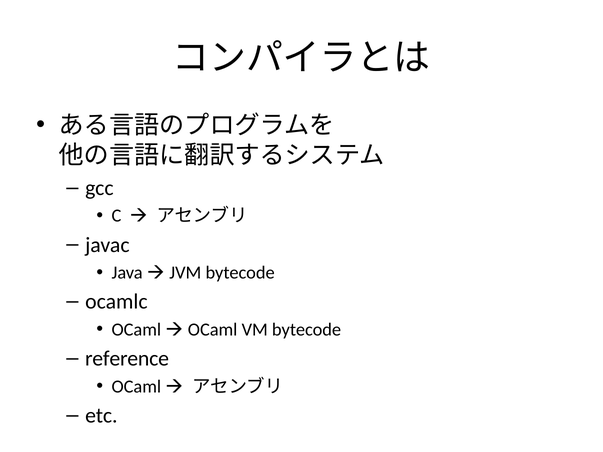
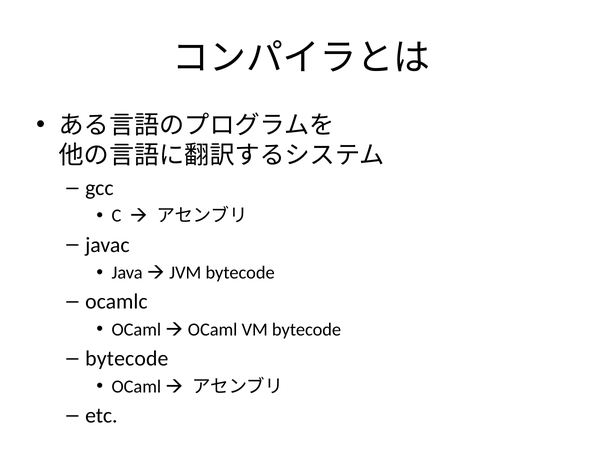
reference: reference -> bytecode (127, 359)
